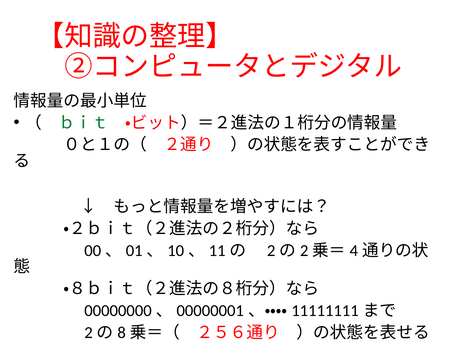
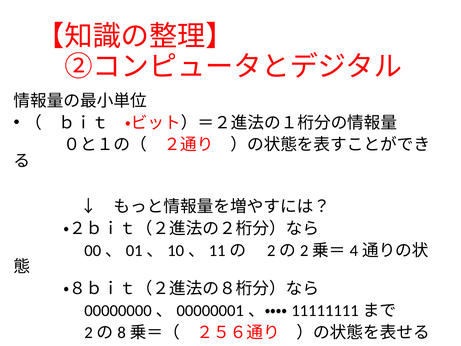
ｂｉｔ colour: green -> black (83, 123)
